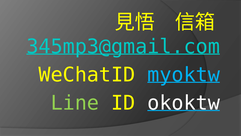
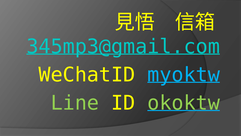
okoktw colour: white -> light green (184, 103)
